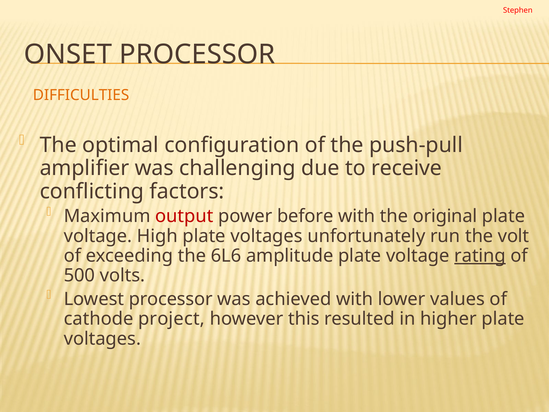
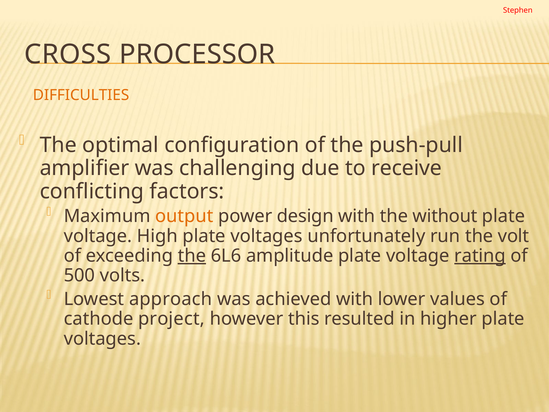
ONSET: ONSET -> CROSS (68, 55)
output colour: red -> orange (184, 216)
before: before -> design (305, 216)
original: original -> without (445, 216)
the underline: none -> present (192, 256)
Lowest processor: processor -> approach (171, 299)
